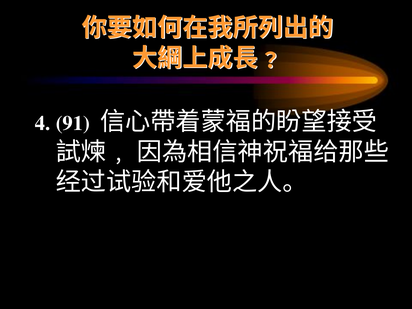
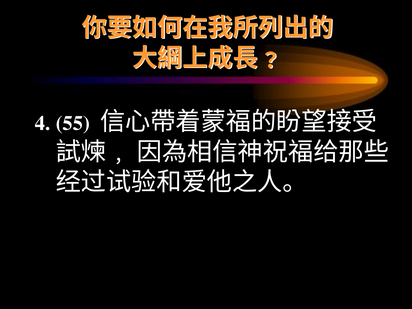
91: 91 -> 55 (73, 123)
